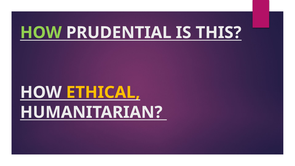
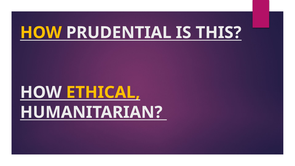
HOW colour: light green -> yellow (41, 33)
